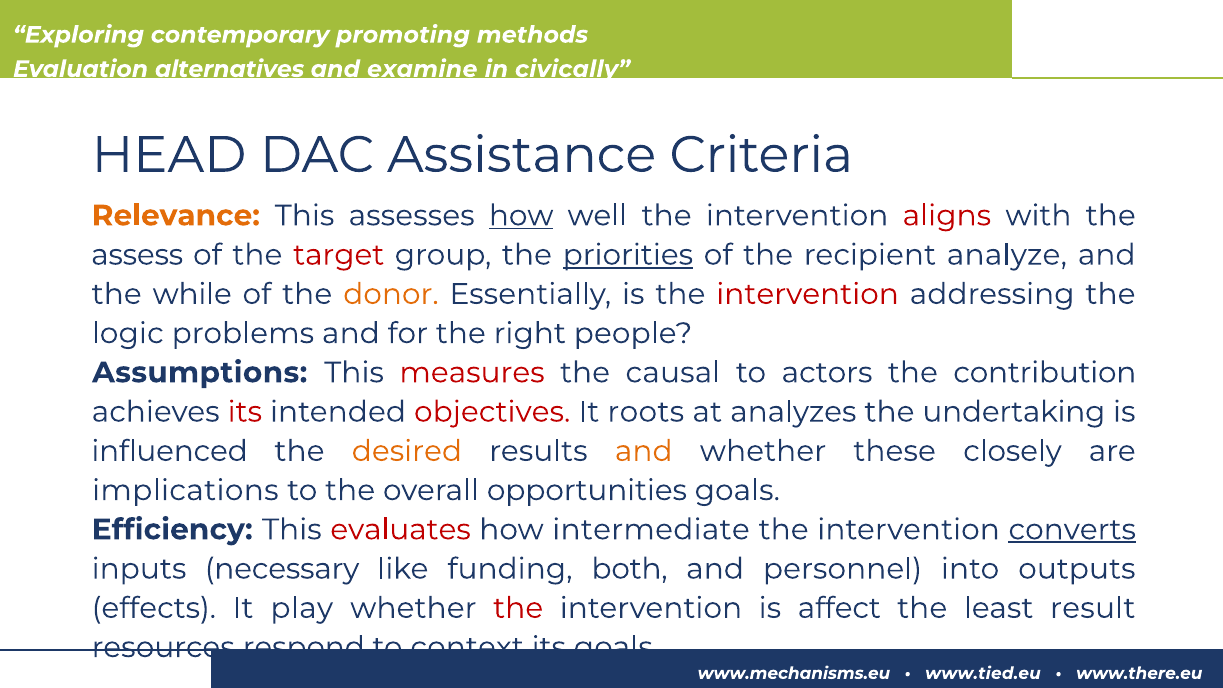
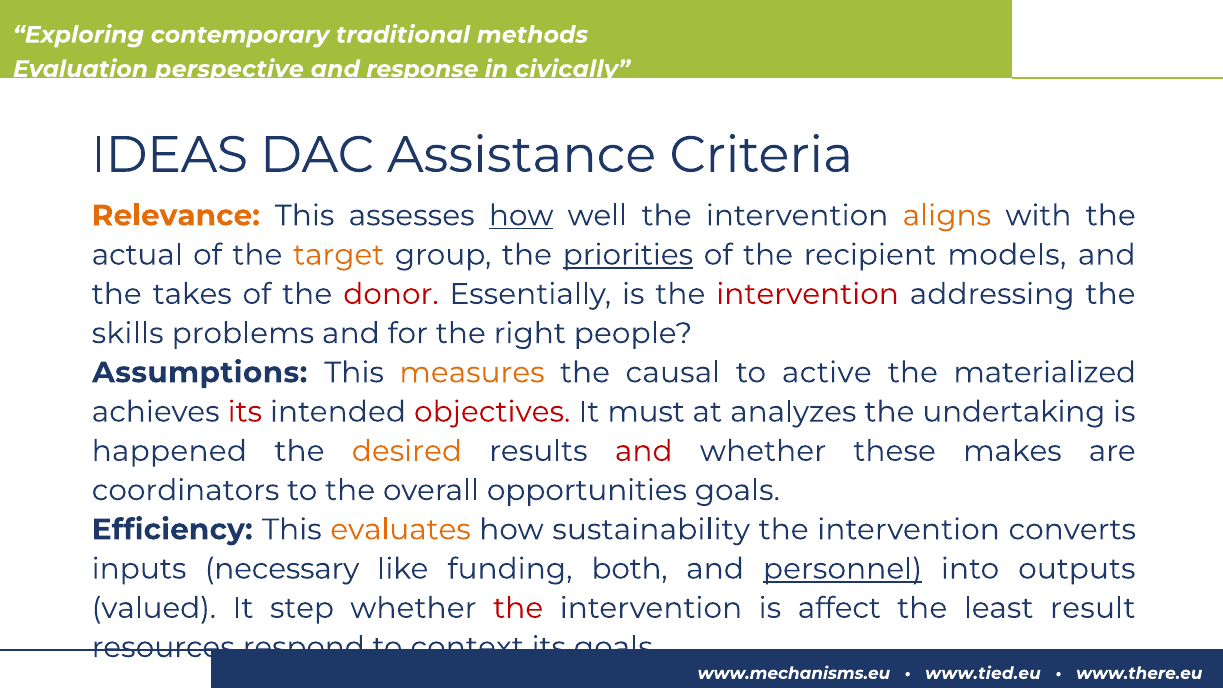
promoting: promoting -> traditional (403, 35)
alternatives: alternatives -> perspective (229, 69)
examine: examine -> response (422, 69)
HEAD: HEAD -> IDEAS (169, 155)
aligns colour: red -> orange (947, 216)
assess: assess -> actual (137, 255)
target colour: red -> orange (339, 255)
analyze: analyze -> models (1007, 255)
while: while -> takes (192, 294)
donor colour: orange -> red (391, 294)
logic: logic -> skills (128, 333)
measures colour: red -> orange (472, 373)
actors: actors -> active (827, 373)
contribution: contribution -> materialized (1045, 373)
roots: roots -> must (646, 412)
influenced: influenced -> happened (169, 451)
and colour: orange -> red (644, 451)
closely: closely -> makes (1012, 451)
implications: implications -> coordinators (186, 490)
evaluates colour: red -> orange (401, 530)
intermediate: intermediate -> sustainability (651, 530)
converts underline: present -> none (1072, 530)
personnel underline: none -> present (842, 569)
effects: effects -> valued (154, 608)
play: play -> step (302, 608)
